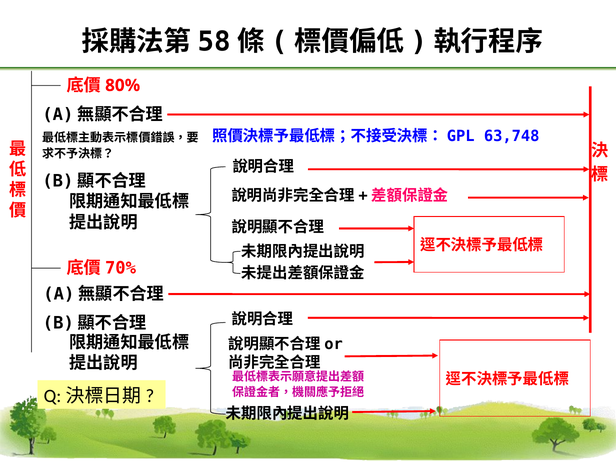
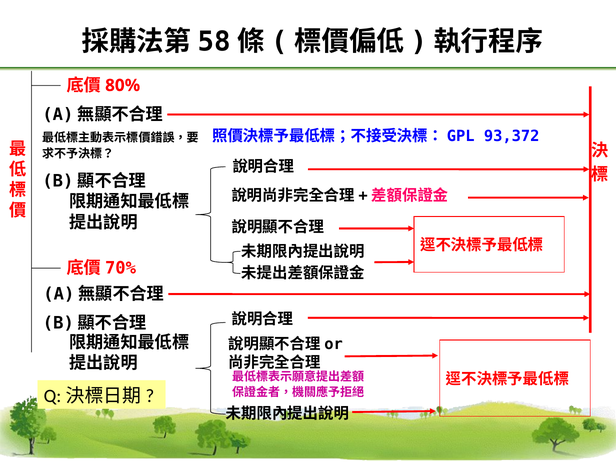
63,748: 63,748 -> 93,372 (512, 136)
